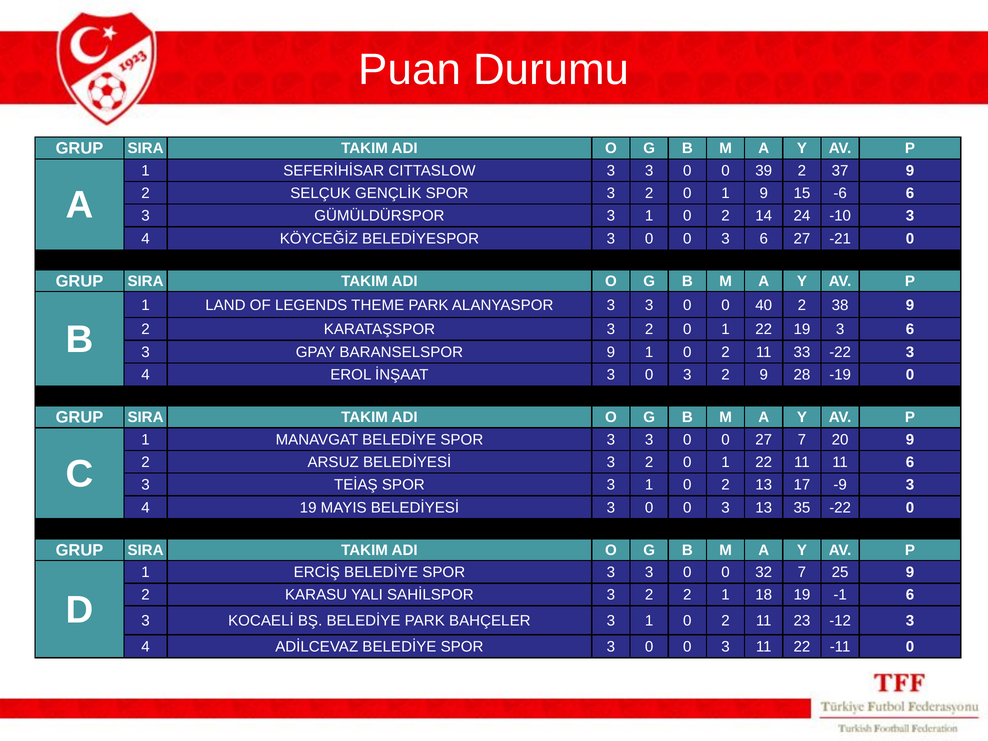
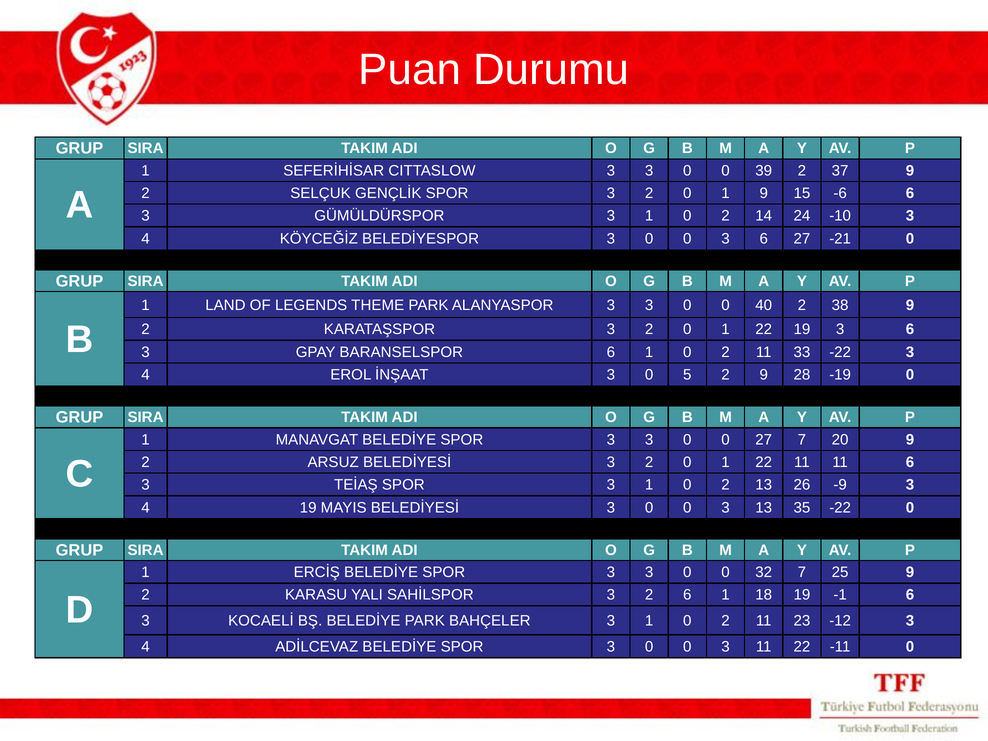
BARANSELSPOR 9: 9 -> 6 (611, 352)
3 0 3: 3 -> 5 (687, 375)
17: 17 -> 26 (802, 485)
2 2: 2 -> 6 (687, 595)
